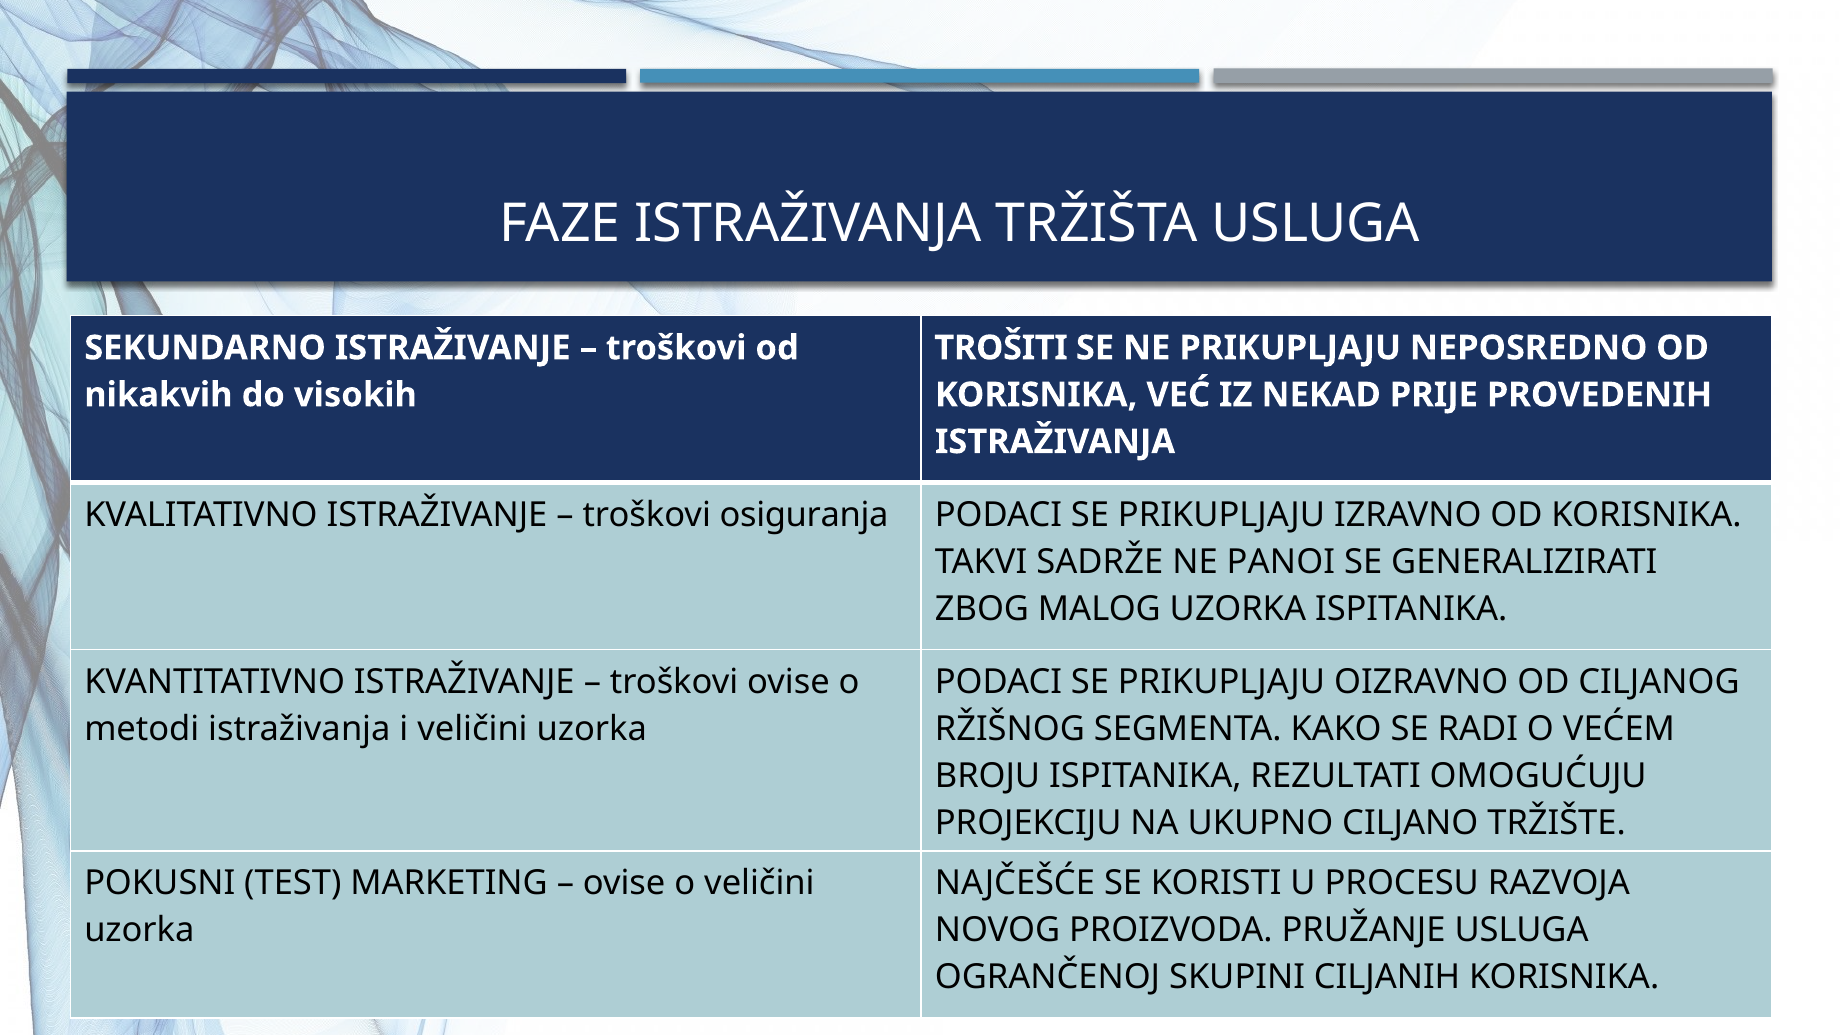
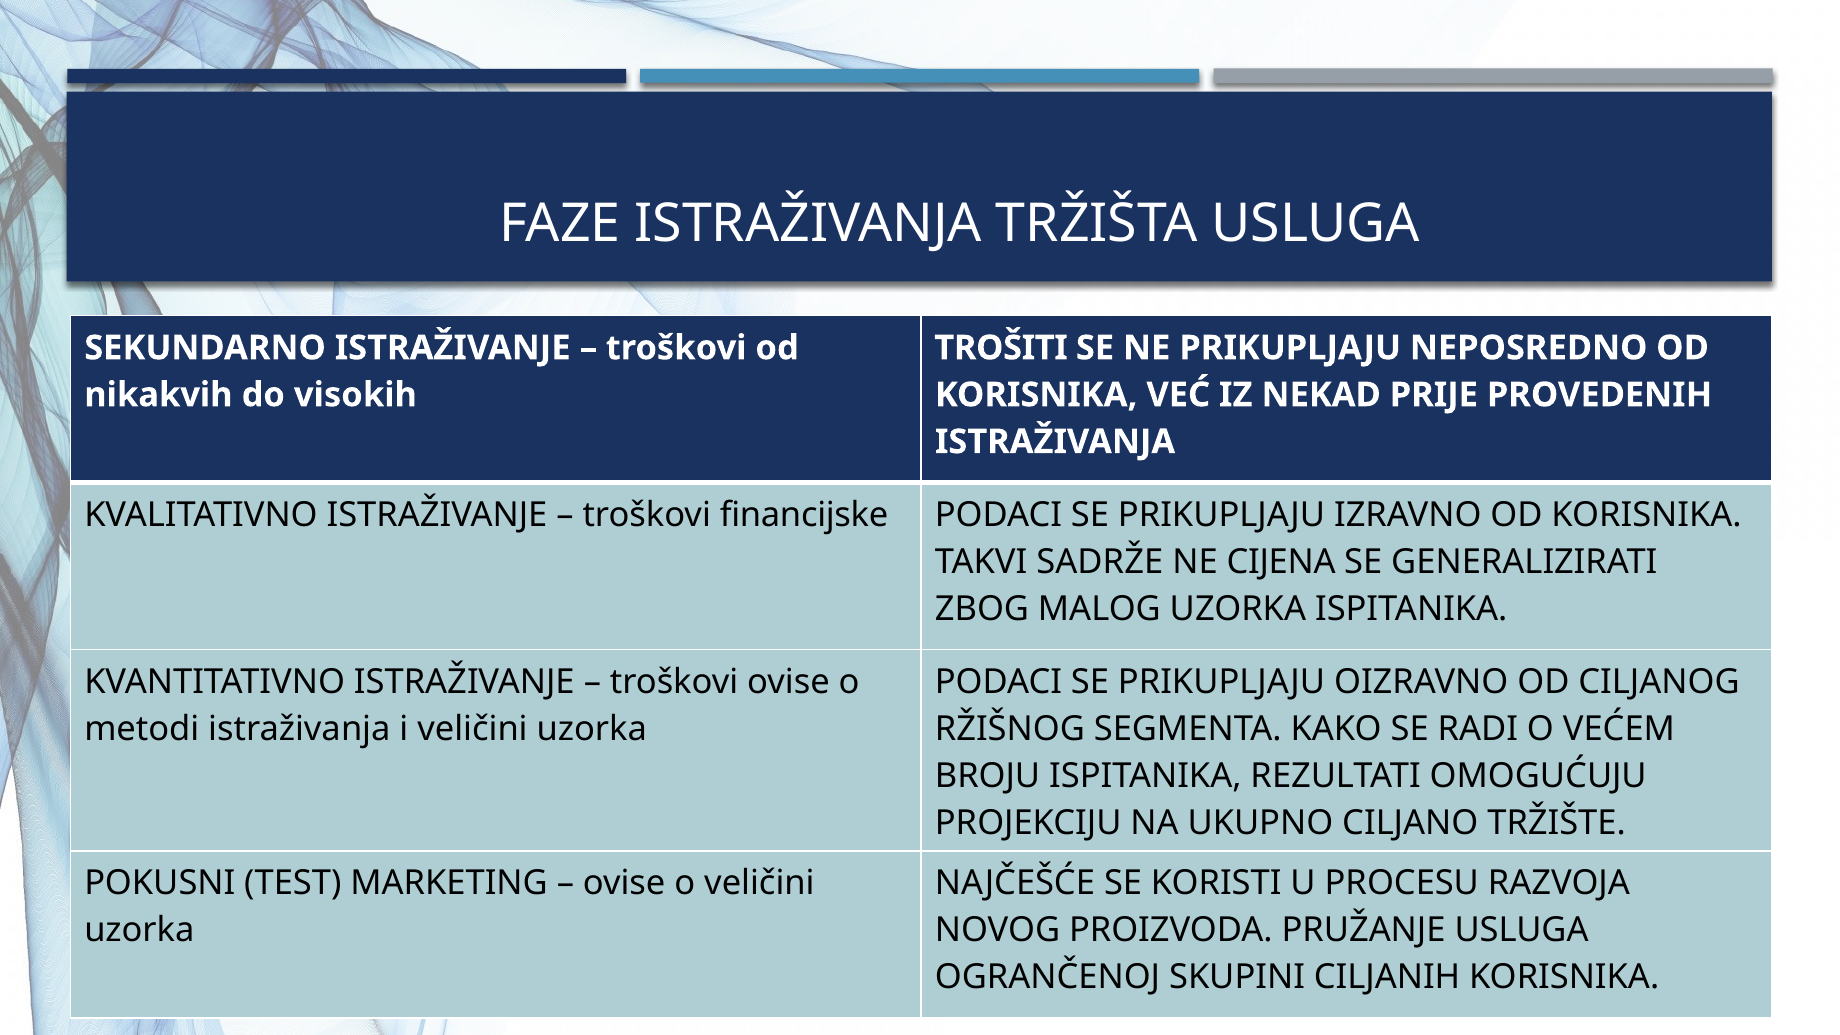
osiguranja: osiguranja -> financijske (804, 515)
PANOI: PANOI -> CIJENA (1281, 562)
